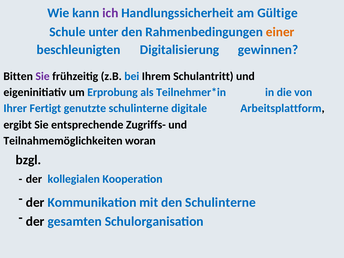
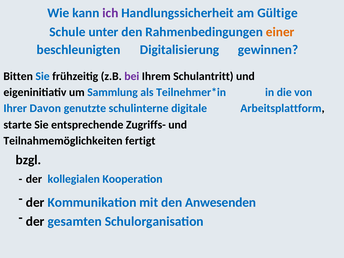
Sie colour: purple -> blue (43, 76)
bei colour: blue -> purple (132, 76)
Erprobung: Erprobung -> Sammlung (113, 92)
Fertigt: Fertigt -> Davon (45, 108)
ergibt: ergibt -> starte (18, 125)
woran: woran -> fertigt (140, 141)
den Schulinterne: Schulinterne -> Anwesenden (221, 202)
